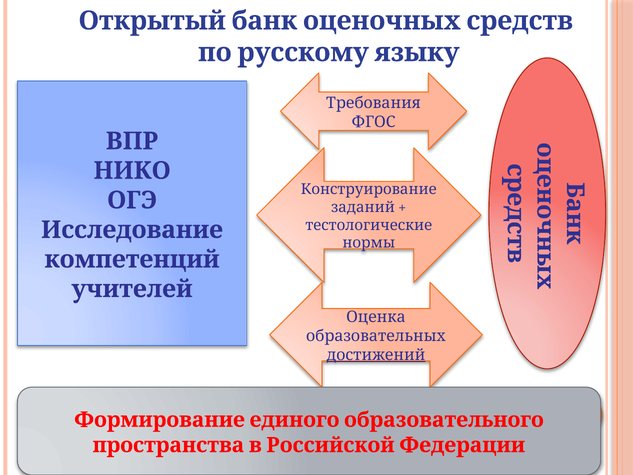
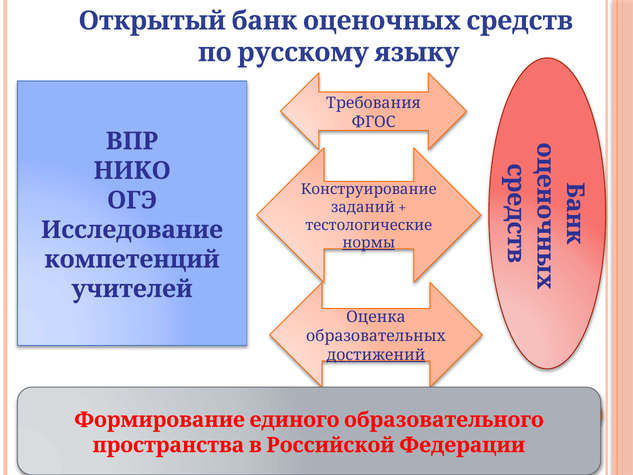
нормы underline: none -> present (369, 243)
